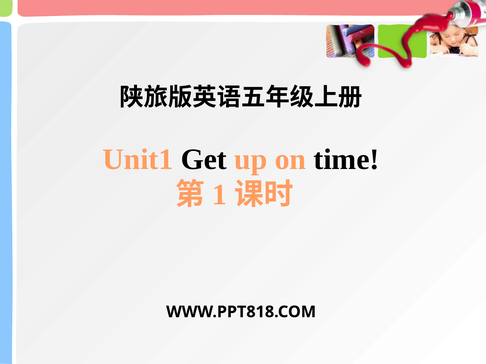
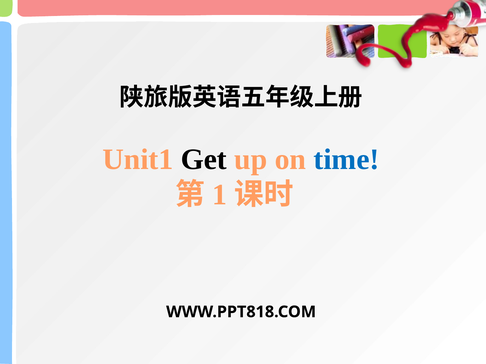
time colour: black -> blue (346, 159)
